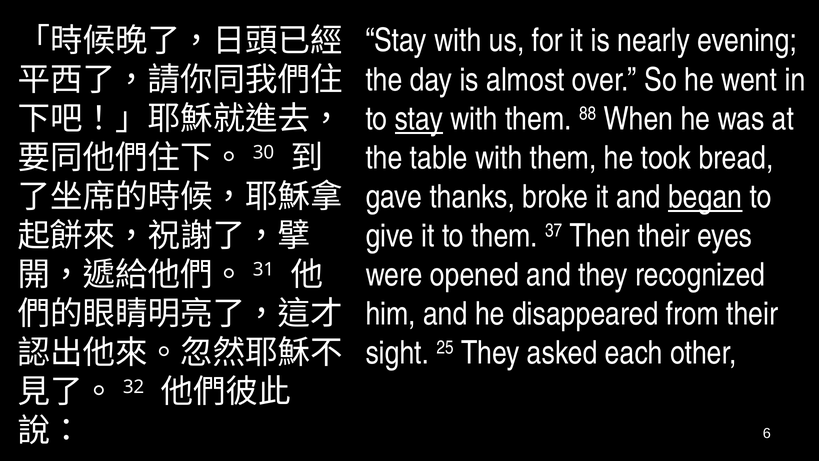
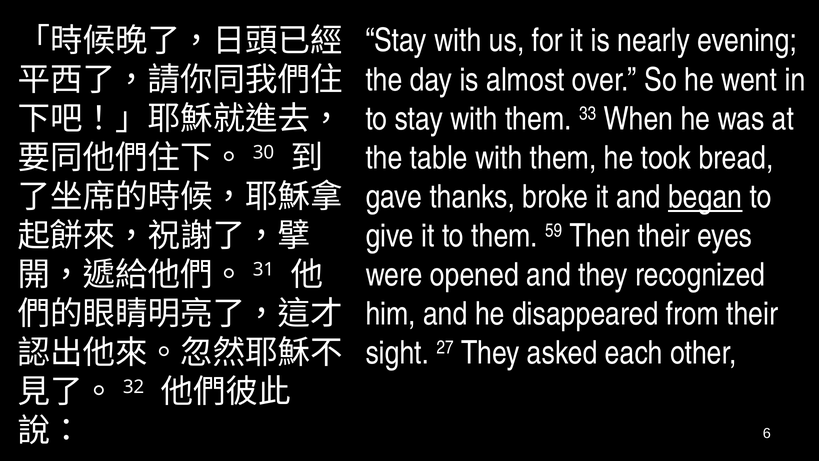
stay underline: present -> none (419, 119)
88: 88 -> 33 (588, 113)
37: 37 -> 59 (554, 230)
25: 25 -> 27 (445, 347)
